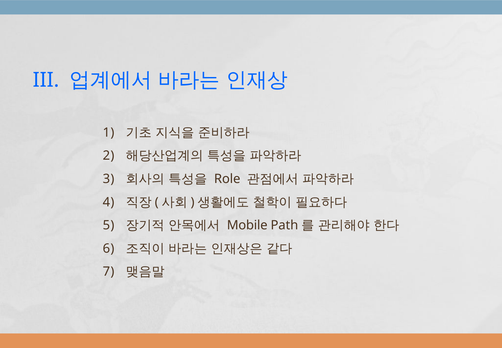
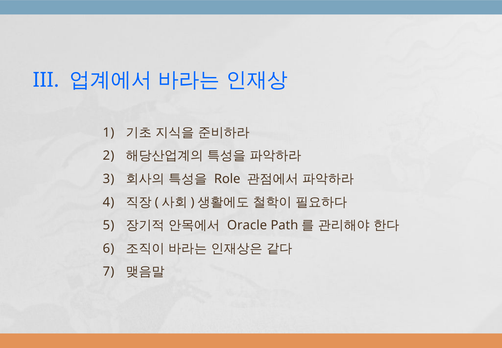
Mobile: Mobile -> Oracle (247, 225)
